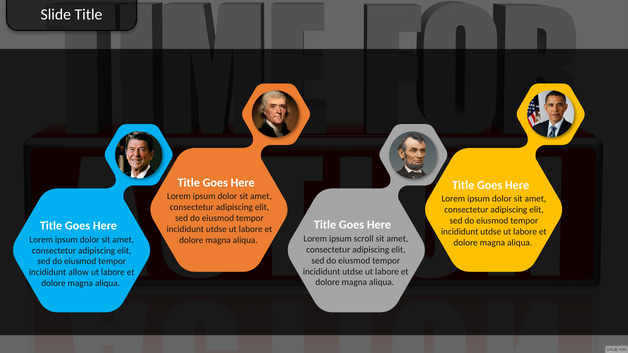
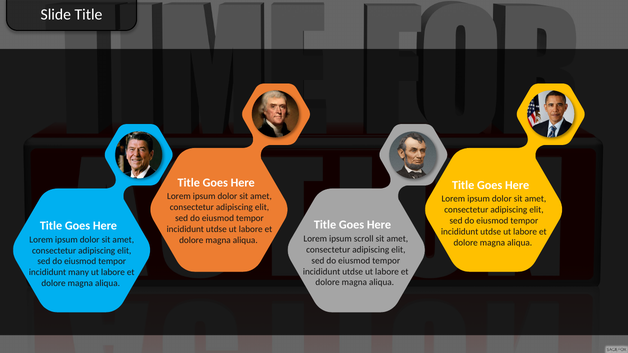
allow: allow -> many (79, 273)
